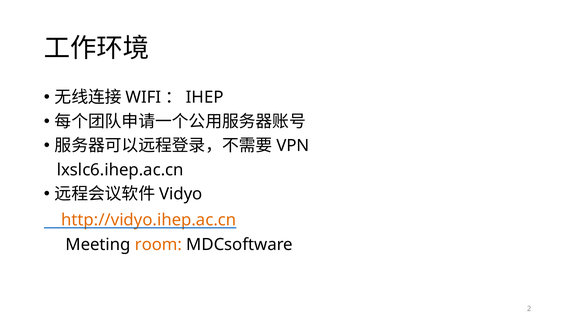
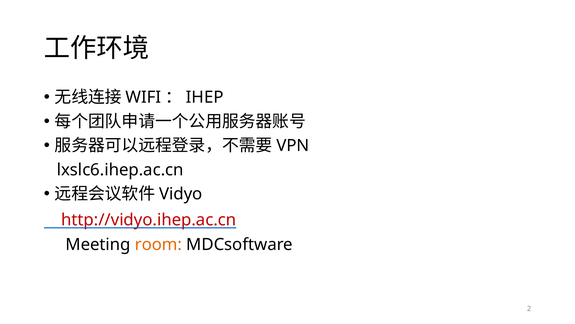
http://vidyo.ihep.ac.cn colour: orange -> red (149, 220)
